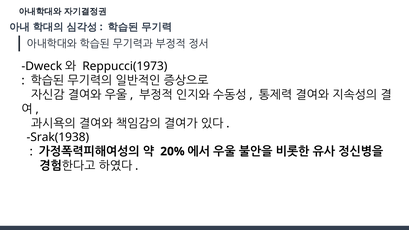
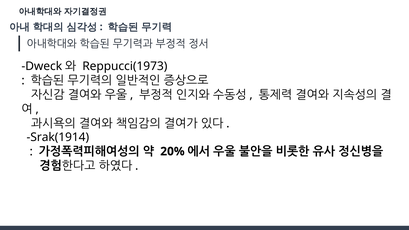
Srak(1938: Srak(1938 -> Srak(1914 (58, 137)
